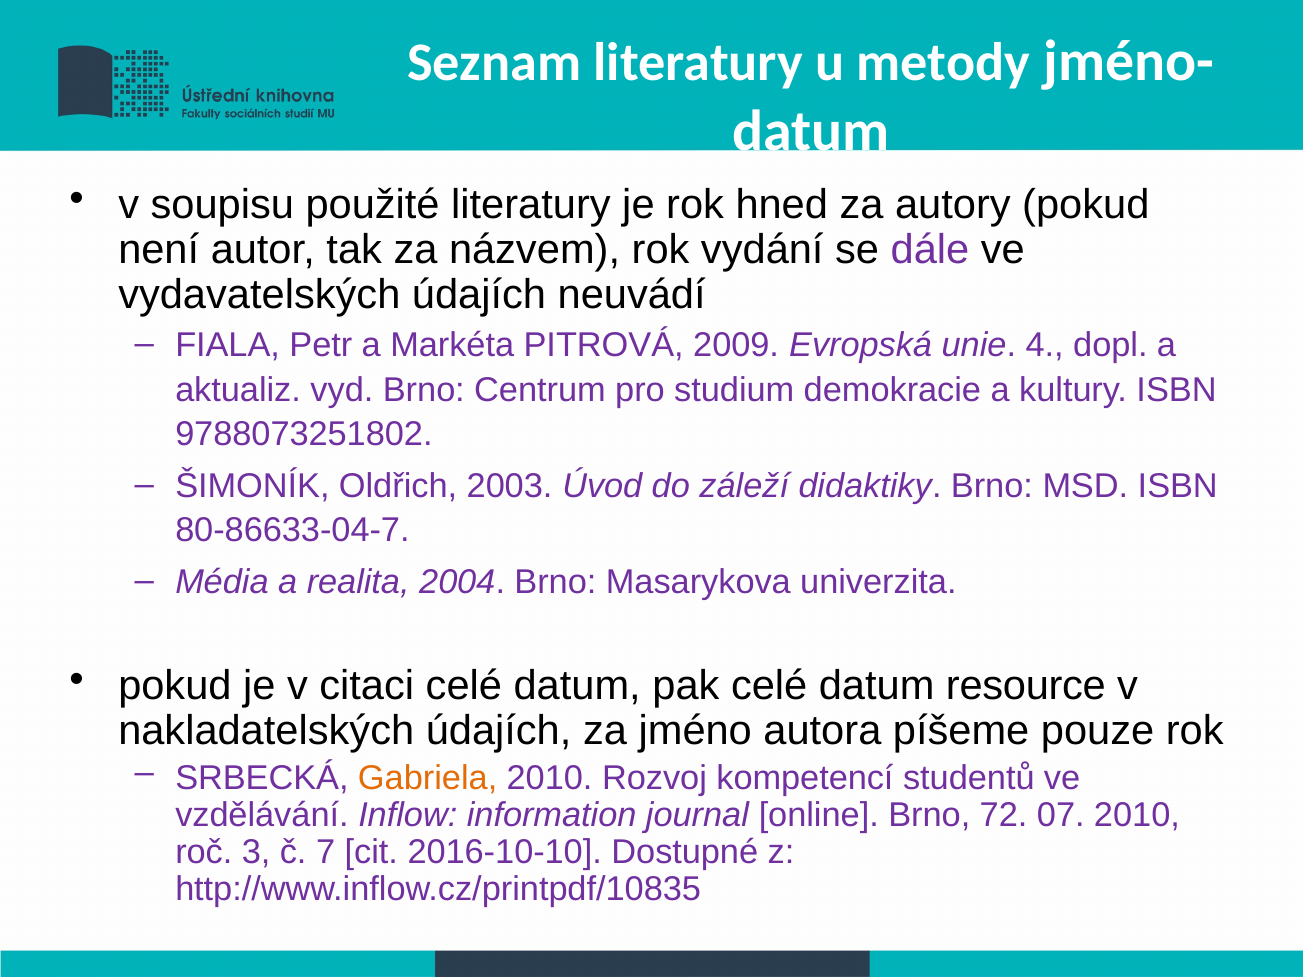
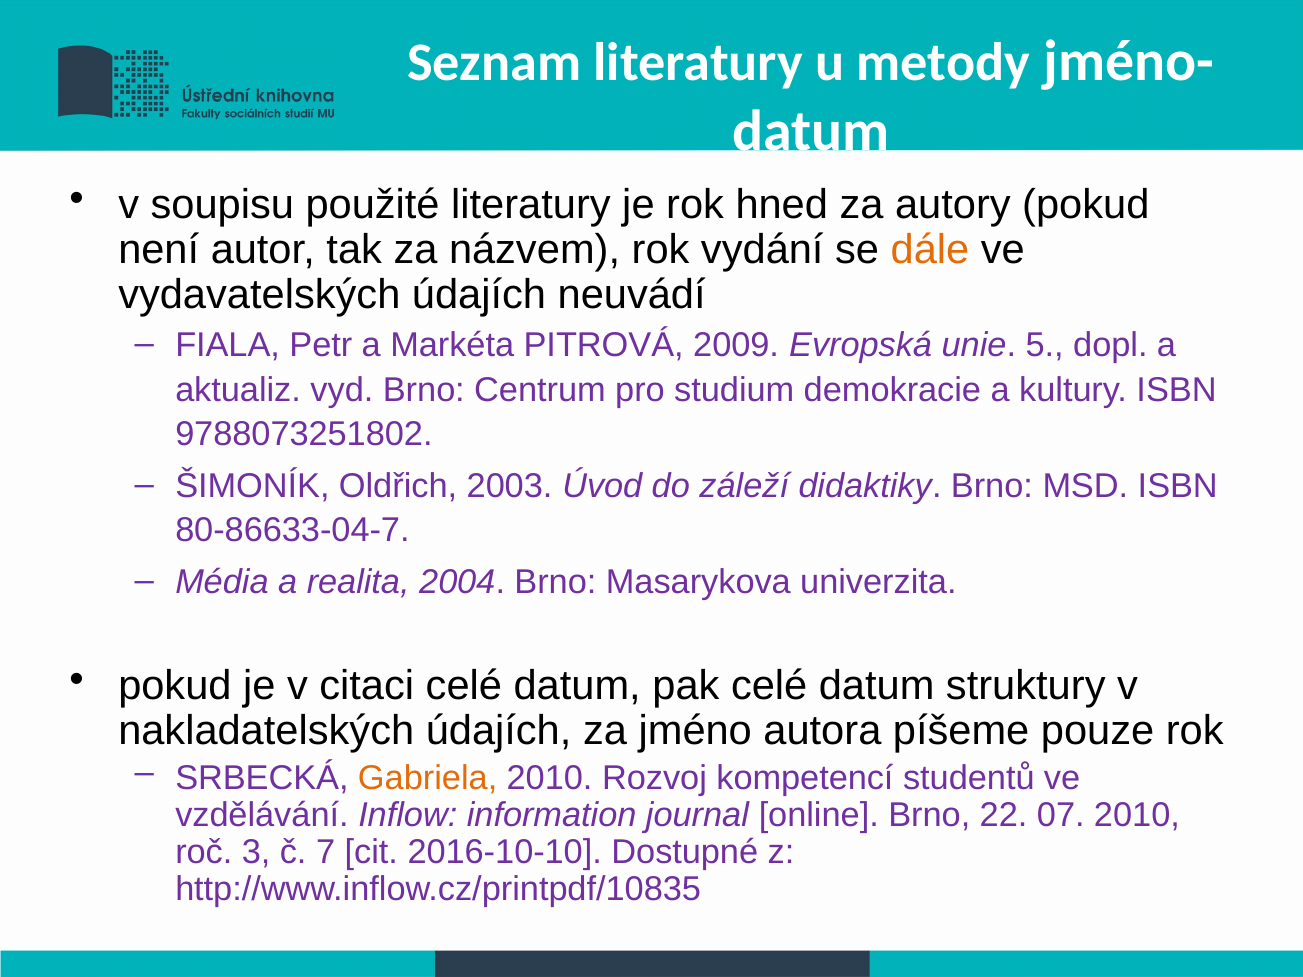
dále colour: purple -> orange (930, 250)
4: 4 -> 5 (1045, 345)
resource: resource -> struktury (1026, 686)
72: 72 -> 22 (1004, 815)
